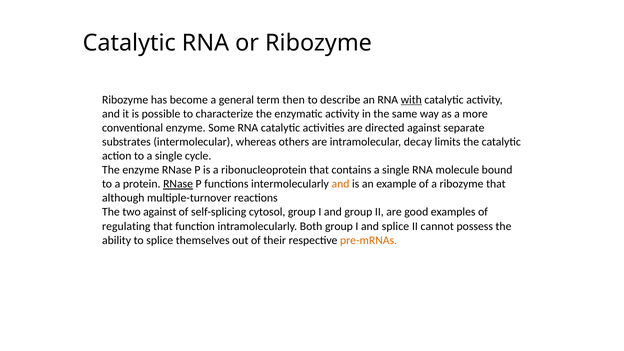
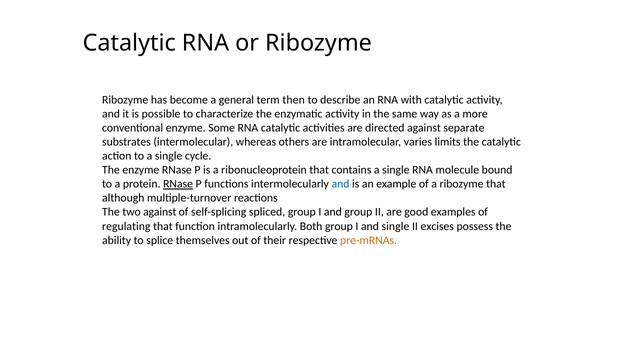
with underline: present -> none (411, 100)
decay: decay -> varies (418, 142)
and colour: orange -> blue (340, 184)
cytosol: cytosol -> spliced (267, 212)
and splice: splice -> single (395, 226)
cannot: cannot -> excises (437, 226)
